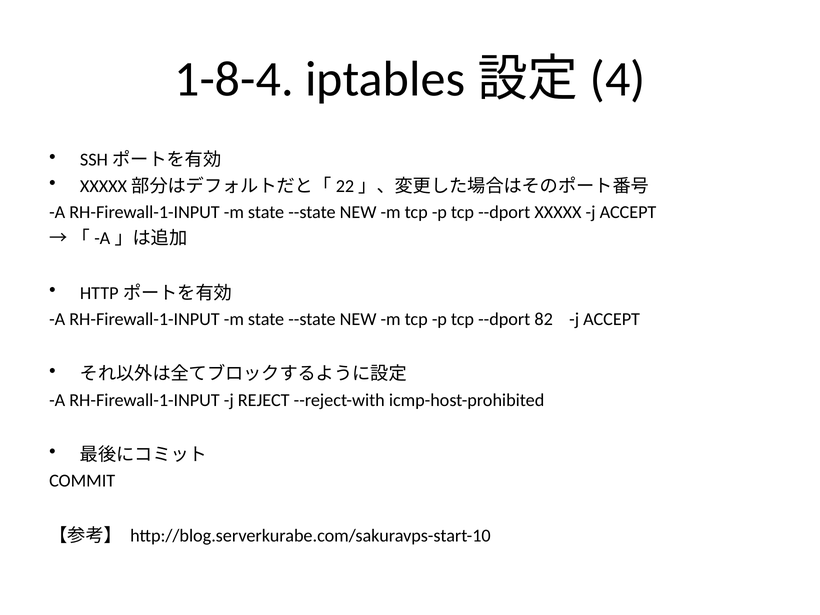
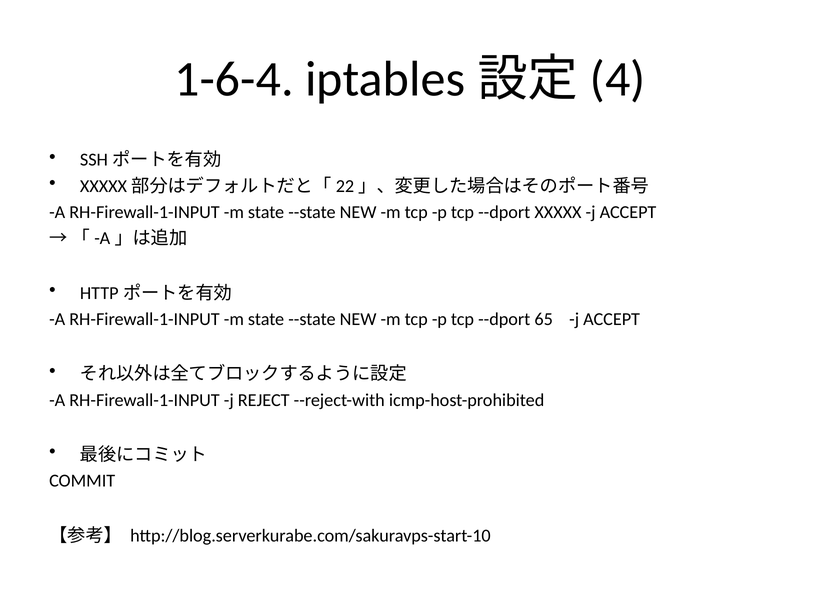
1-8-4: 1-8-4 -> 1-6-4 (234, 79)
82: 82 -> 65 (544, 319)
